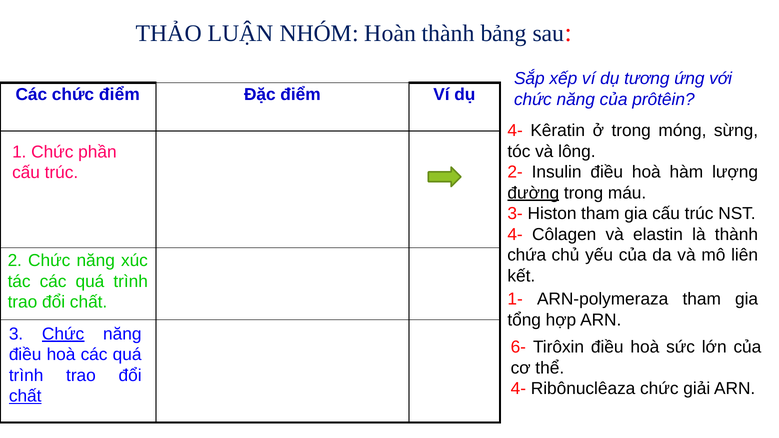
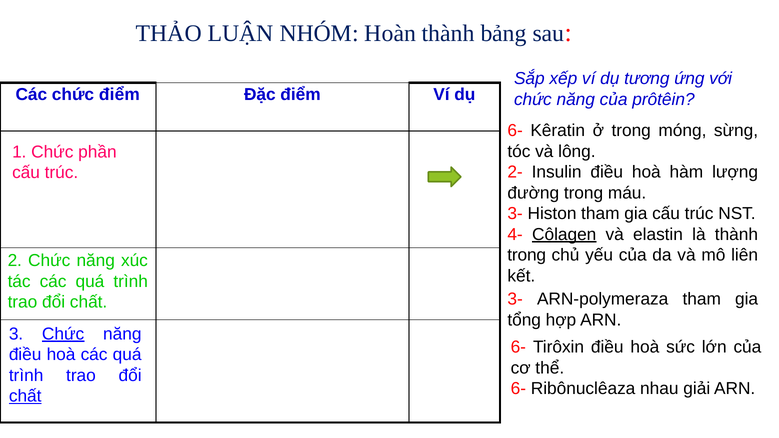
4-: 4- -> 6- (515, 131)
đường underline: present -> none (533, 193)
Côlagen underline: none -> present (564, 234)
chứa: chứa -> trong (527, 255)
1-: 1- -> 3- (515, 299)
4-: 4- -> 6- (518, 389)
Ribônuclêaza chức: chức -> nhau (659, 389)
